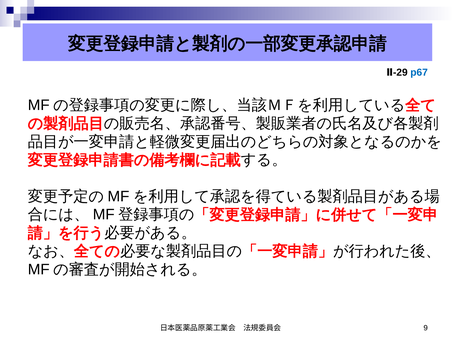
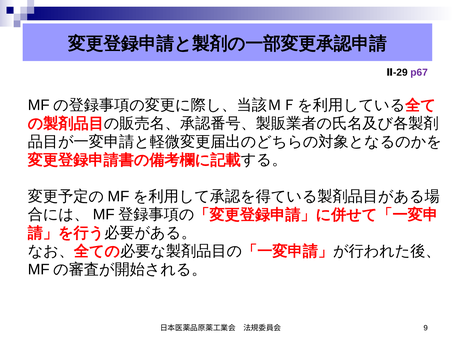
p67 colour: blue -> purple (419, 72)
